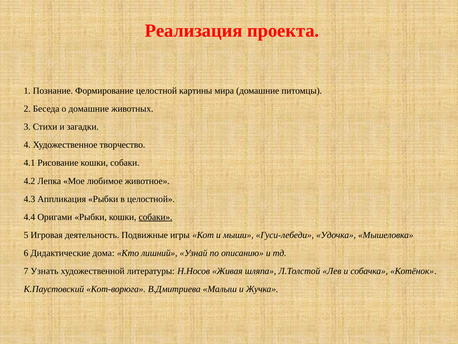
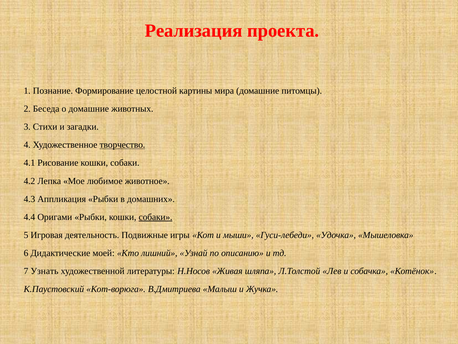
творчество underline: none -> present (122, 145)
в целостной: целостной -> домашних (151, 199)
дома: дома -> моей (104, 253)
